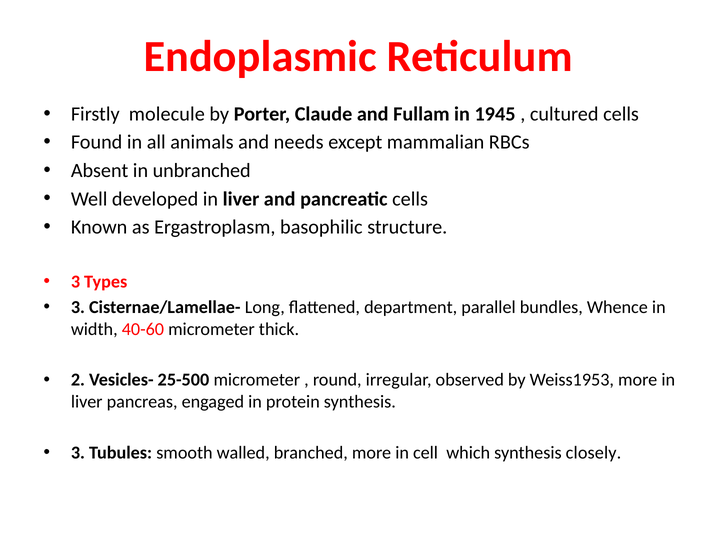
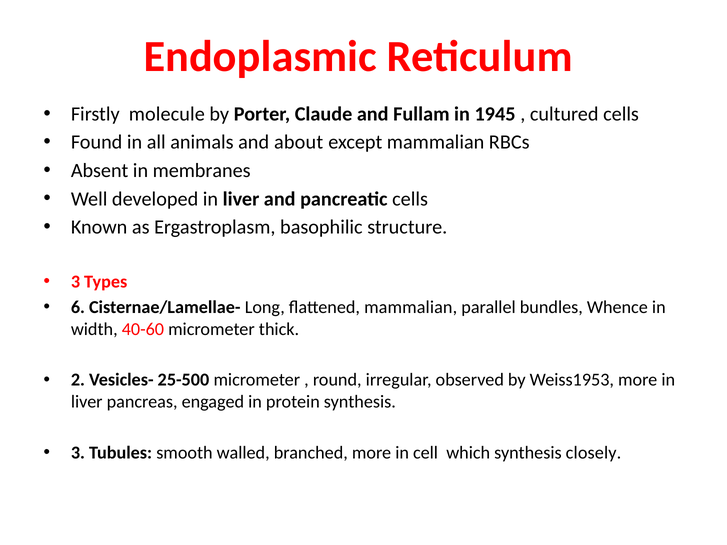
needs: needs -> about (299, 142)
unbranched: unbranched -> membranes (202, 171)
3: 3 -> 6 (78, 307)
flattened department: department -> mammalian (411, 307)
